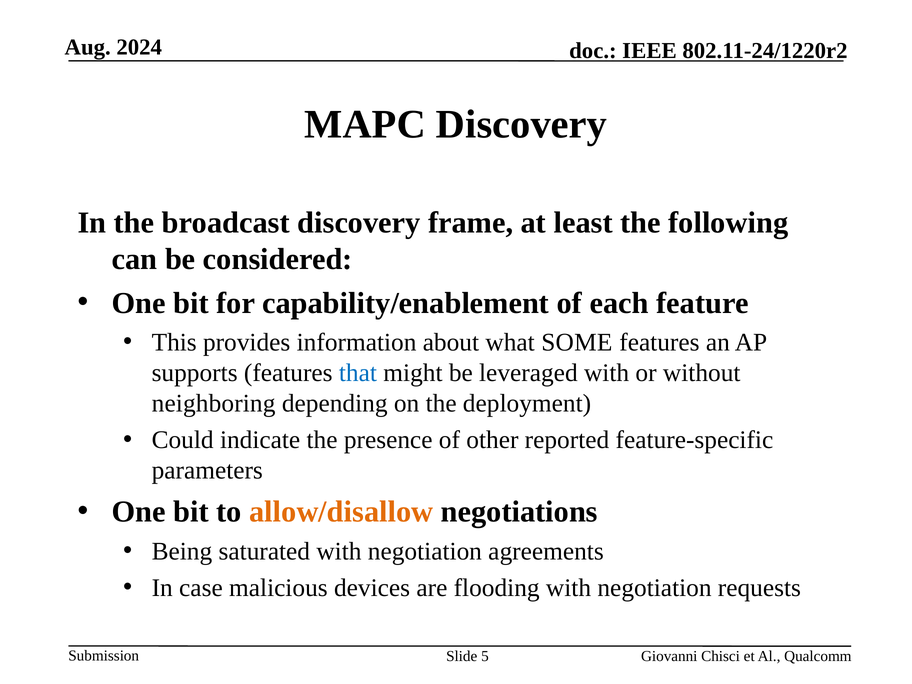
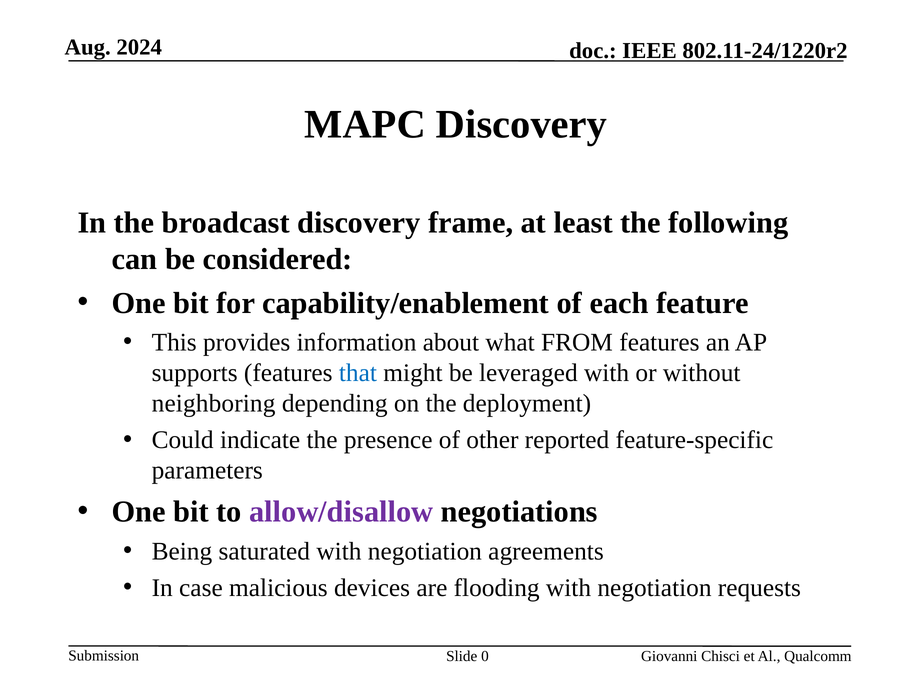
SOME: SOME -> FROM (577, 343)
allow/disallow colour: orange -> purple (341, 512)
5: 5 -> 0 (485, 656)
